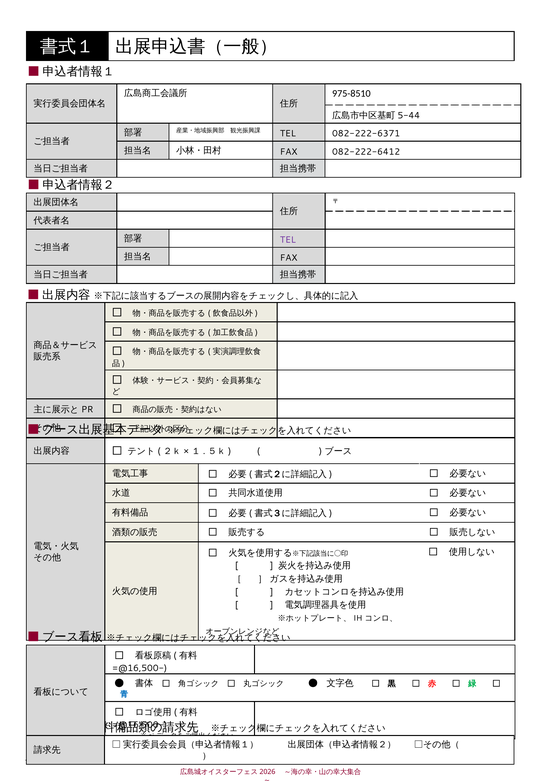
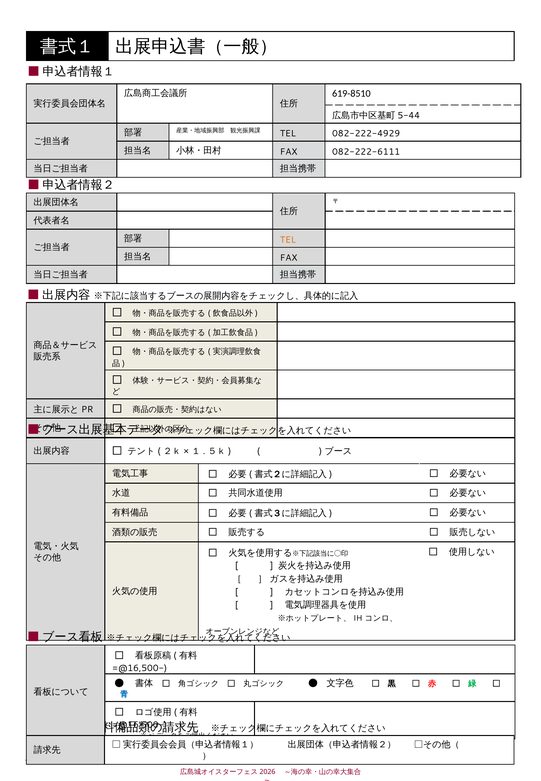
975-8510: 975-8510 -> 619-8510 (351, 94)
082-222-6371: 082-222-6371 -> 082-222-4929 (366, 134)
082-222-6412: 082-222-6412 -> 082-222-6111 (366, 152)
TEL colour: purple -> orange (288, 240)
